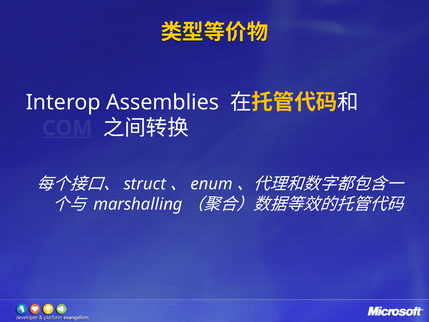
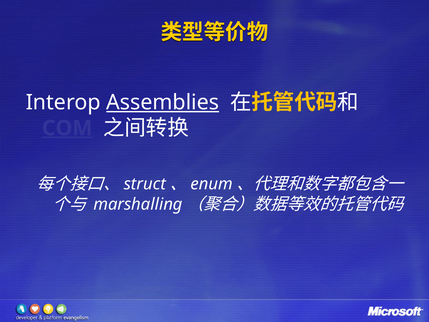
Assemblies underline: none -> present (163, 102)
